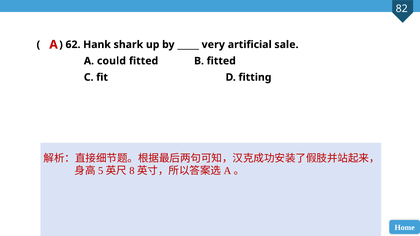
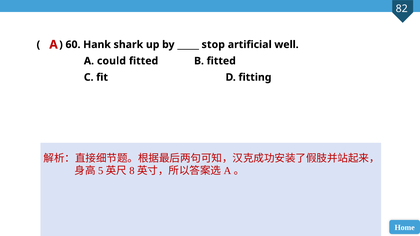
62: 62 -> 60 (73, 45)
very: very -> stop (213, 45)
sale: sale -> well (286, 45)
